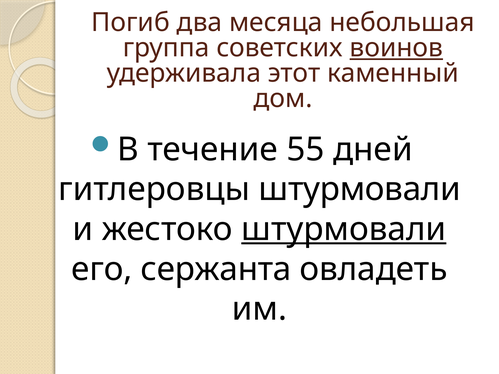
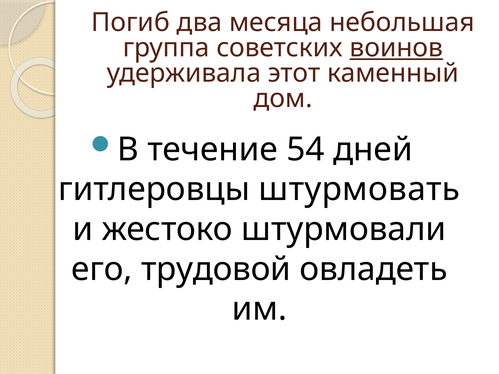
55: 55 -> 54 (305, 149)
гитлеровцы штурмовали: штурмовали -> штурмовать (359, 189)
штурмовали underline: present -> none (344, 229)
сержанта: сержанта -> трудовой (216, 269)
